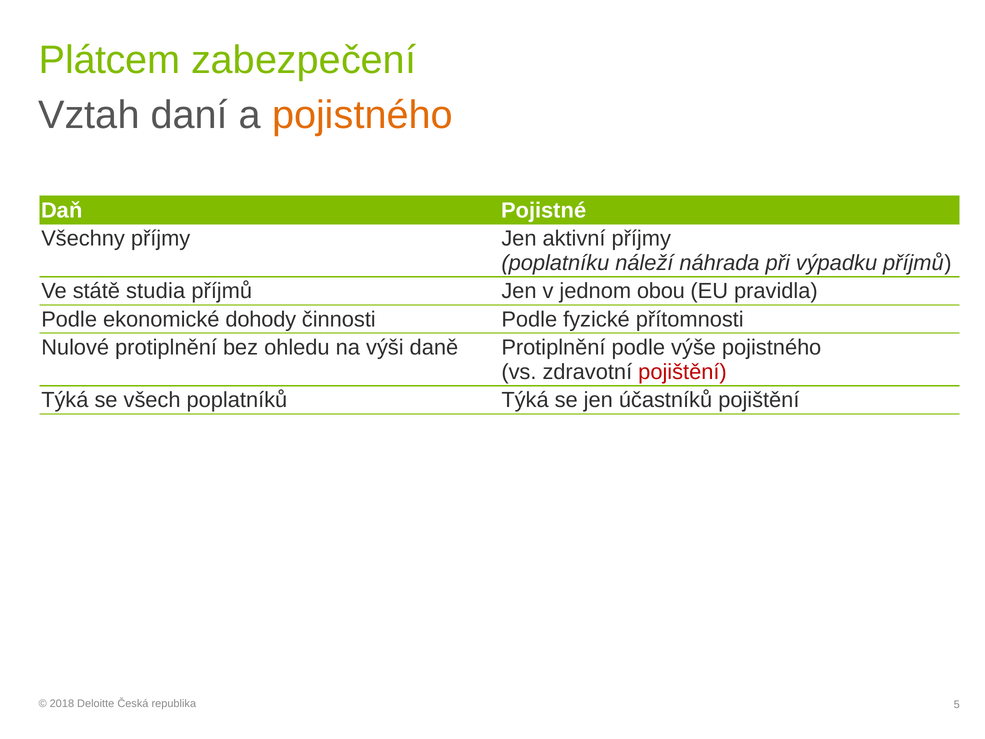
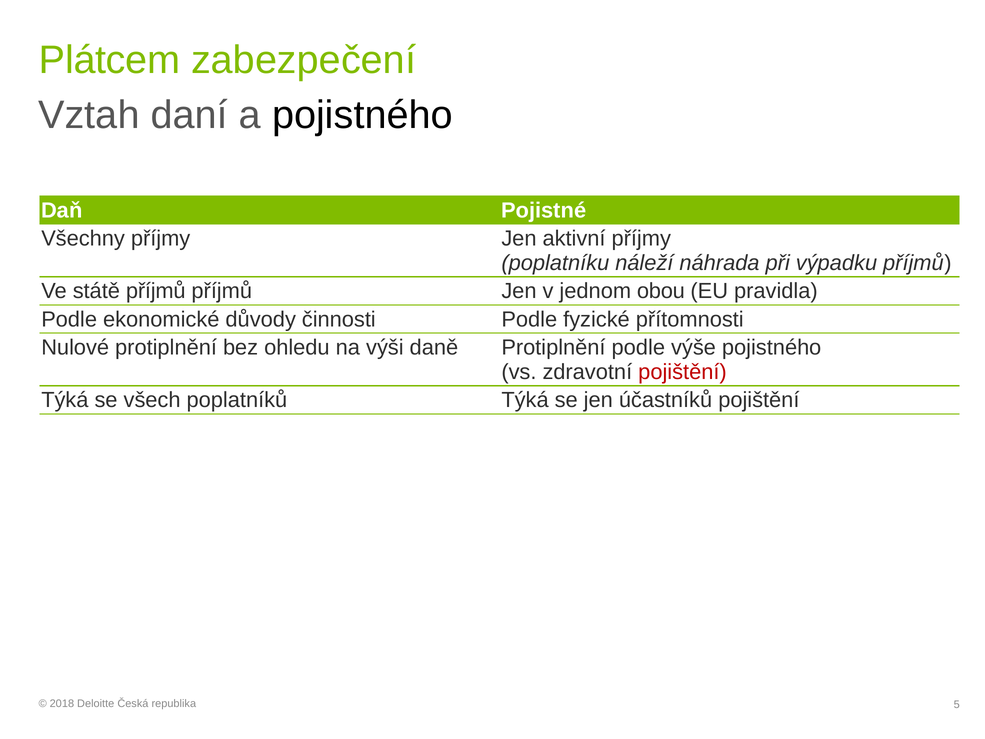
pojistného colour: orange -> black (362, 115)
státě studia: studia -> příjmů (156, 291)
dohody: dohody -> důvody (261, 319)
